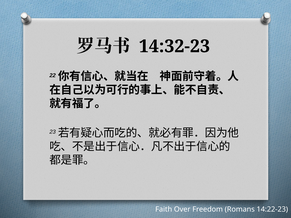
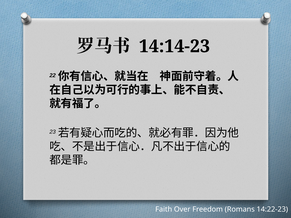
14:32-23: 14:32-23 -> 14:14-23 (174, 46)
